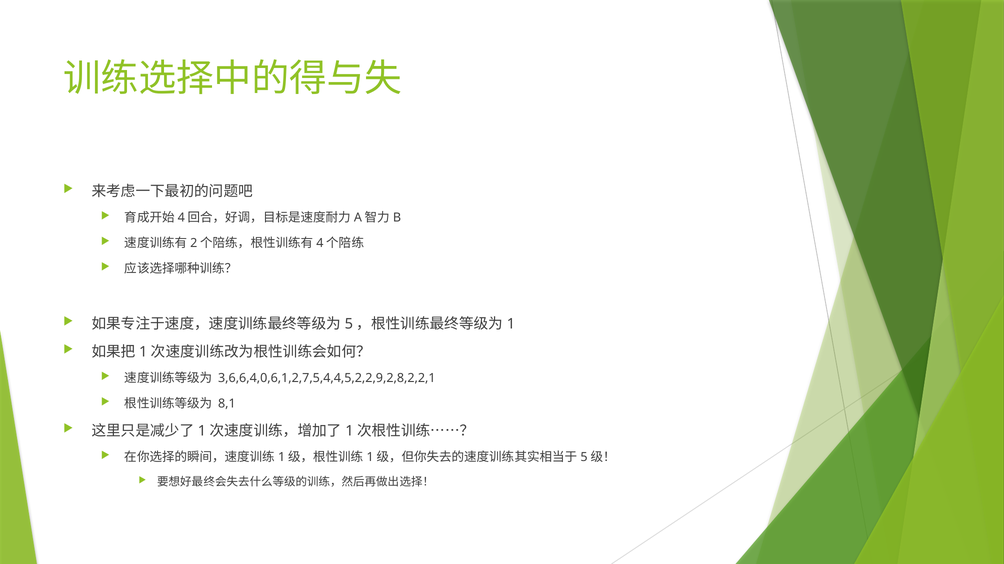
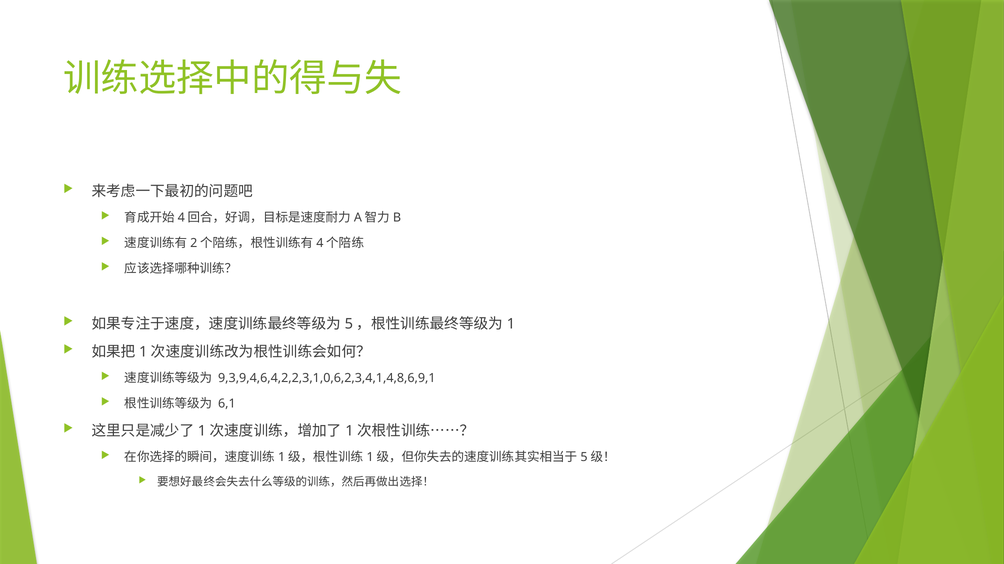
3,6,6,4,0,6,1,2,7,5,4,4,5,2,2,9,2,8,2,2,1: 3,6,6,4,0,6,1,2,7,5,4,4,5,2,2,9,2,8,2,2,1 -> 9,3,9,4,6,4,2,2,3,1,0,6,2,3,4,1,4,8,6,9,1 (327, 379)
8,1: 8,1 -> 6,1 (227, 404)
